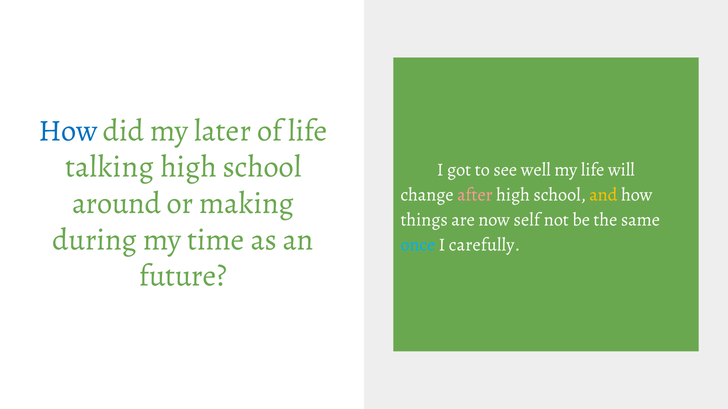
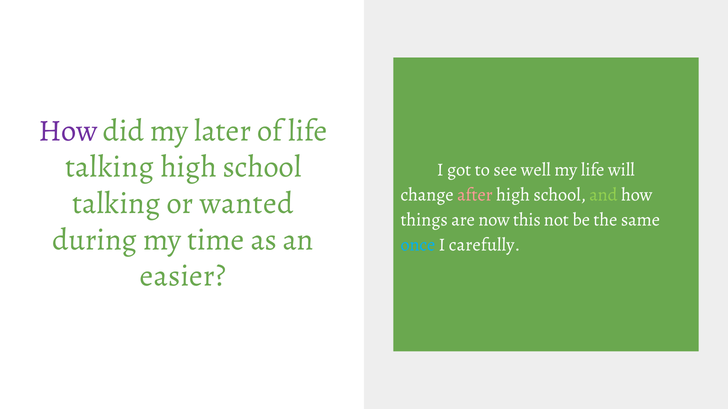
How colour: blue -> purple (68, 131)
and colour: yellow -> light green (603, 195)
around: around -> talking (116, 203)
making: making -> wanted (247, 203)
self: self -> this (527, 220)
future: future -> easier (183, 276)
